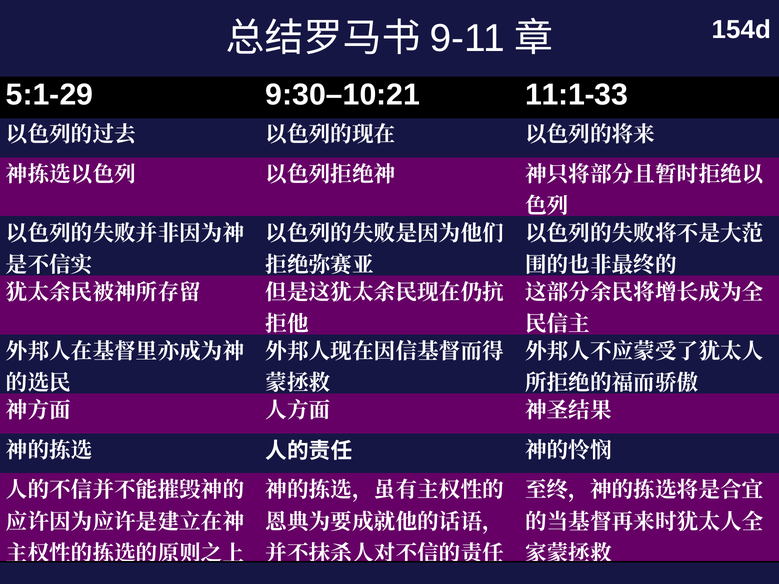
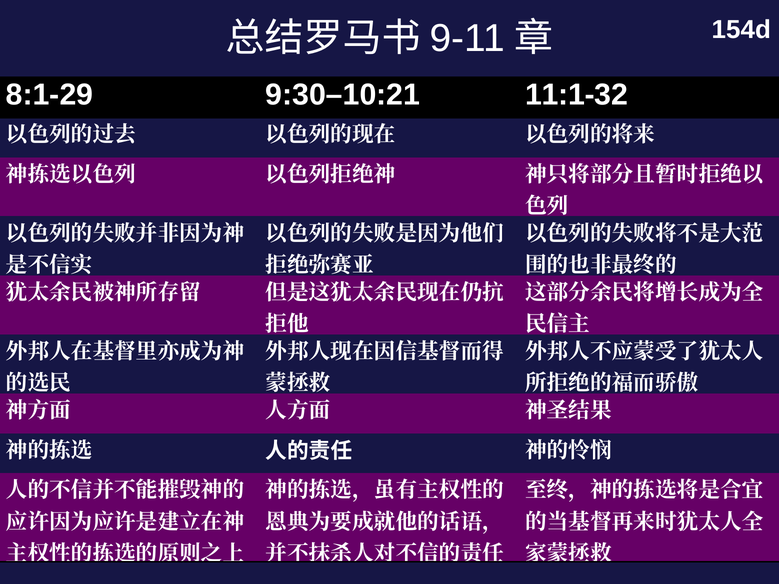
5:1-29: 5:1-29 -> 8:1-29 (50, 95)
11:1-33: 11:1-33 -> 11:1-32 (577, 95)
